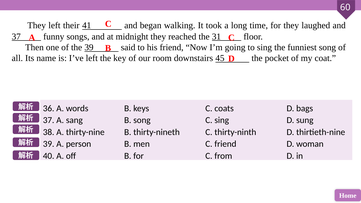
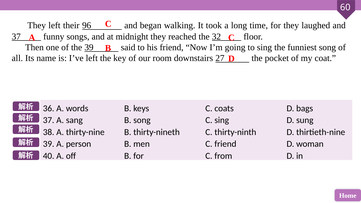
41: 41 -> 96 (87, 25)
31: 31 -> 32 (216, 37)
45: 45 -> 27 (220, 58)
